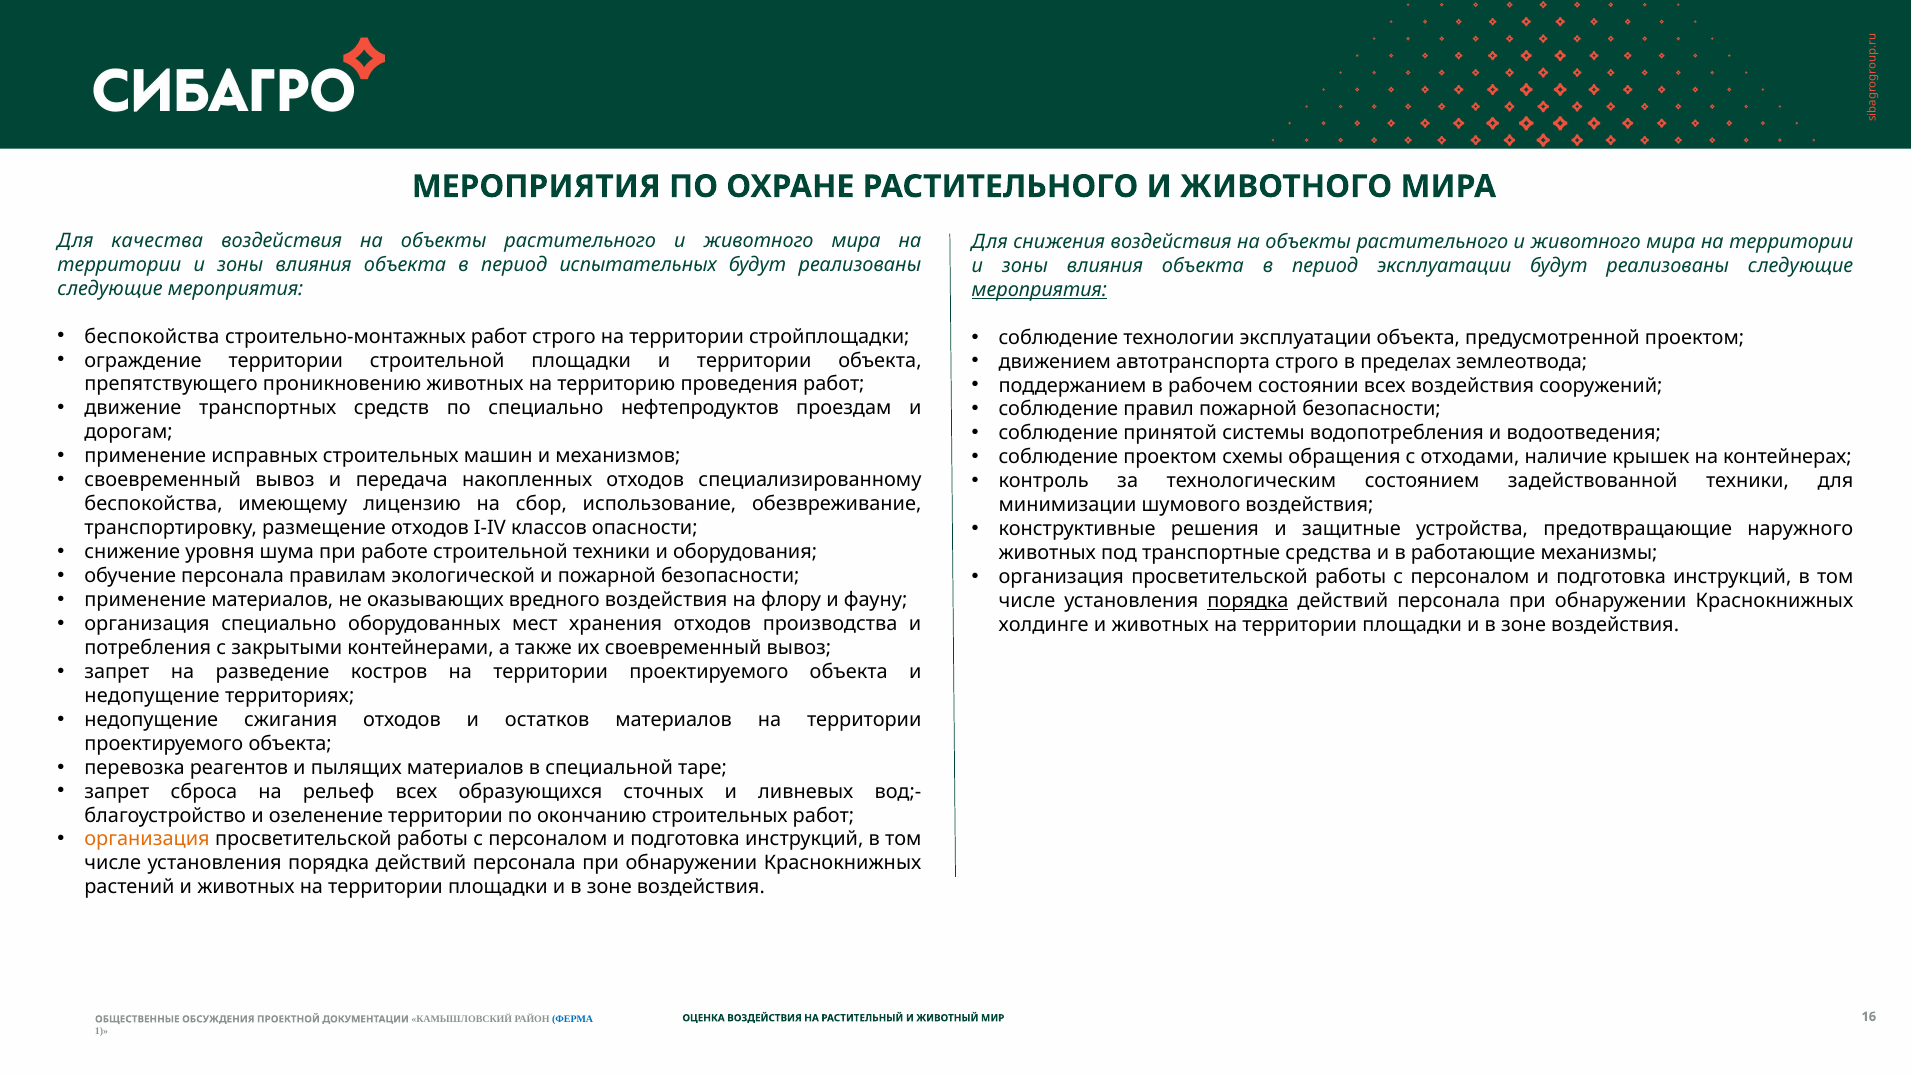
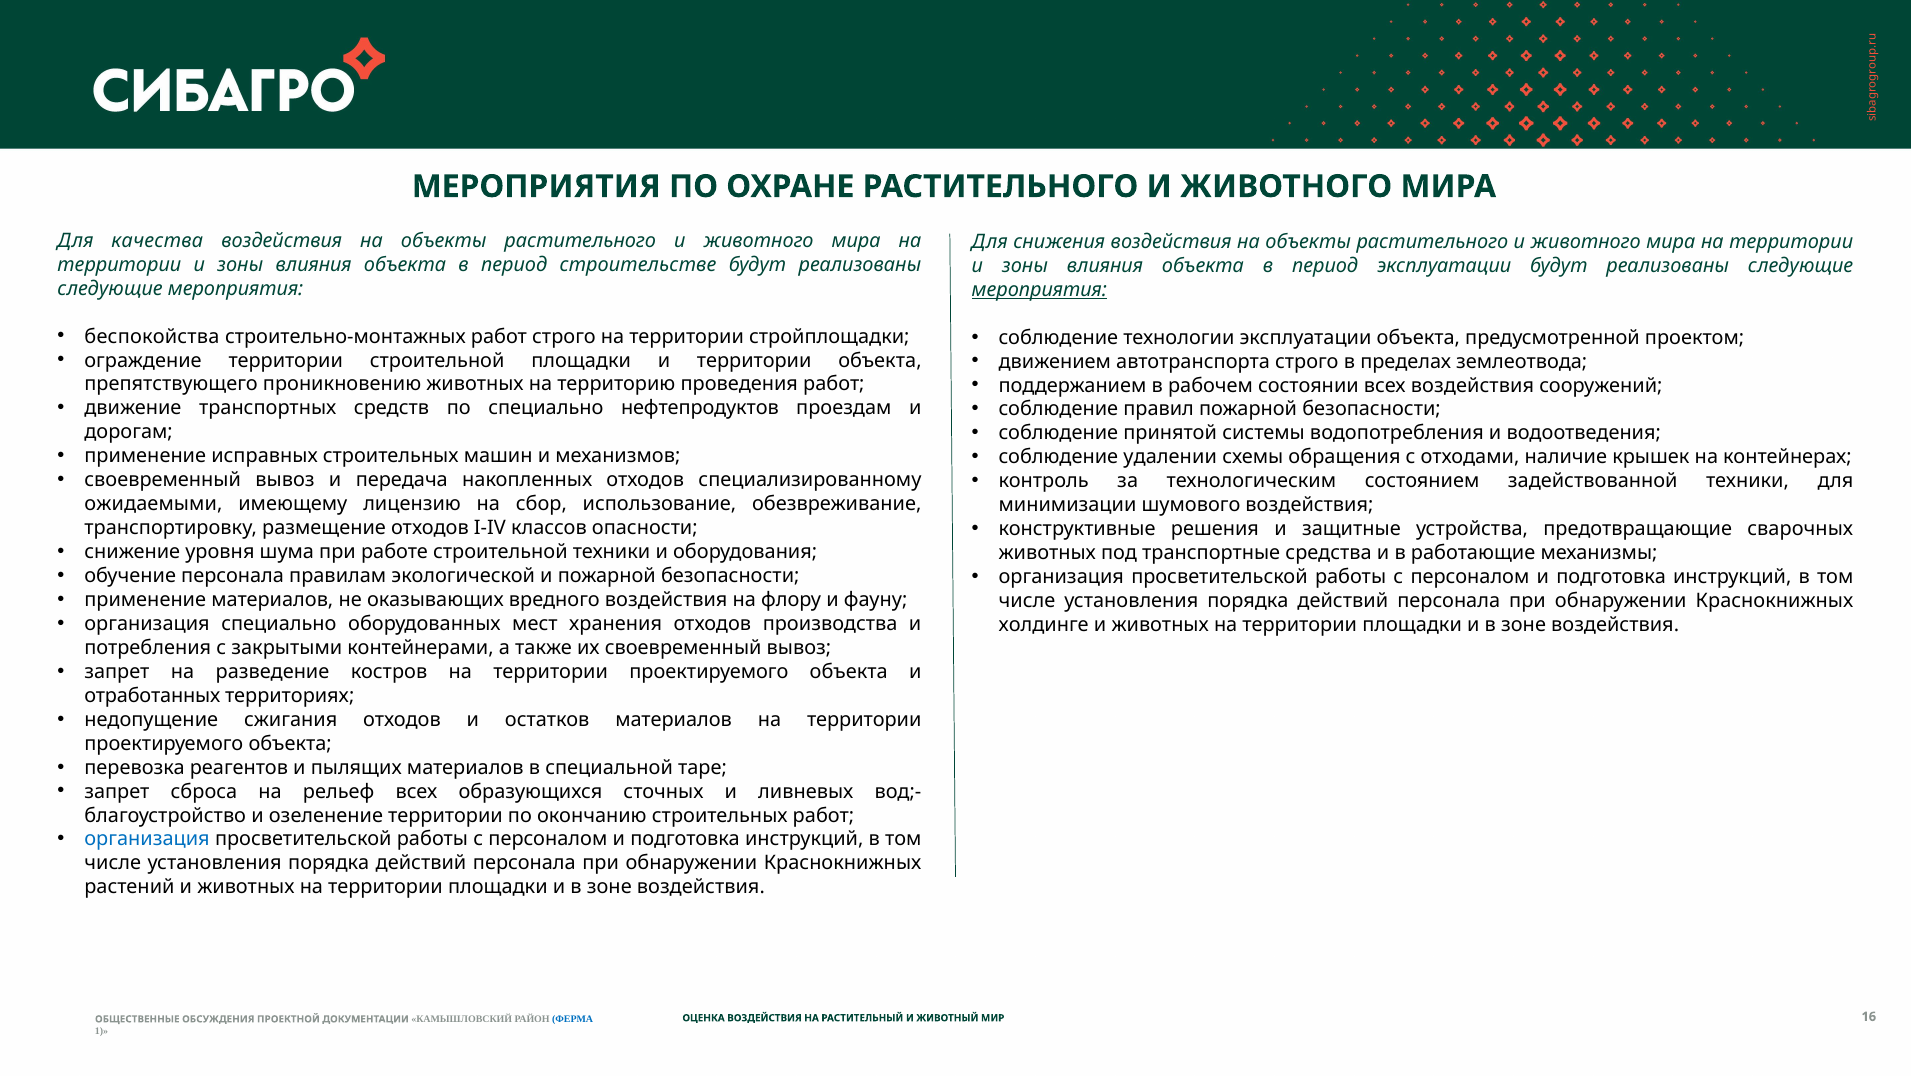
испытательных: испытательных -> строительстве (638, 265)
соблюдение проектом: проектом -> удалении (1170, 457)
беспокойства: беспокойства -> ожидаемыми (153, 504)
наружного: наружного -> сварочных (1800, 529)
порядка underline: present -> none (1248, 601)
недопущение: недопущение -> отработанных (152, 695)
организация colour: orange -> blue (147, 839)
